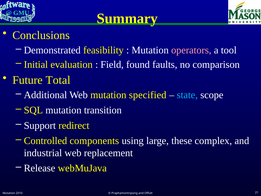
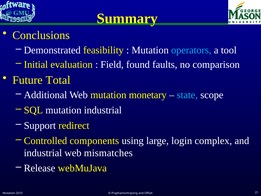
operators colour: pink -> light blue (191, 50)
specified: specified -> monetary (148, 95)
mutation transition: transition -> industrial (103, 110)
these: these -> login (182, 141)
replacement: replacement -> mismatches (108, 153)
